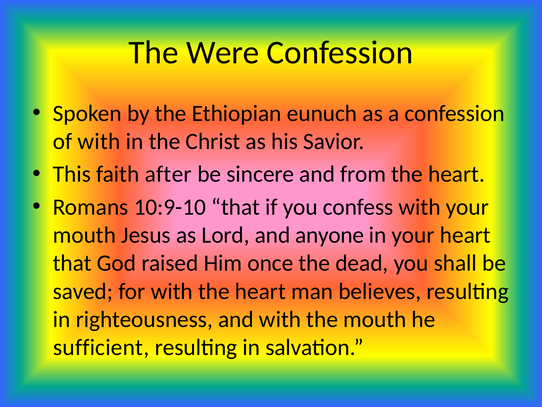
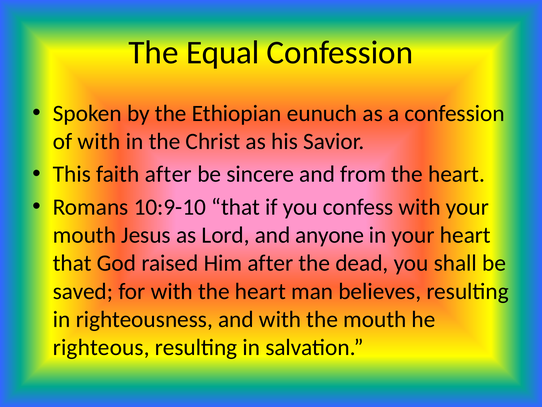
Were: Were -> Equal (223, 52)
Him once: once -> after (270, 263)
sufficient: sufficient -> righteous (101, 347)
